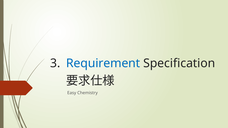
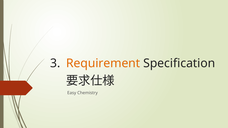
Requirement colour: blue -> orange (103, 63)
